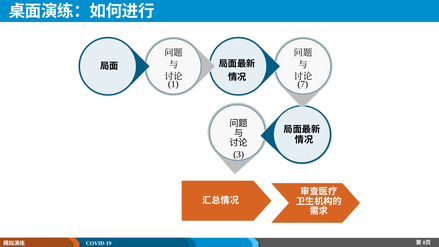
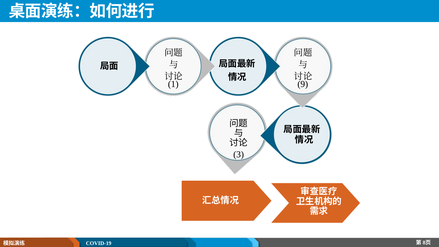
7: 7 -> 9 (303, 84)
